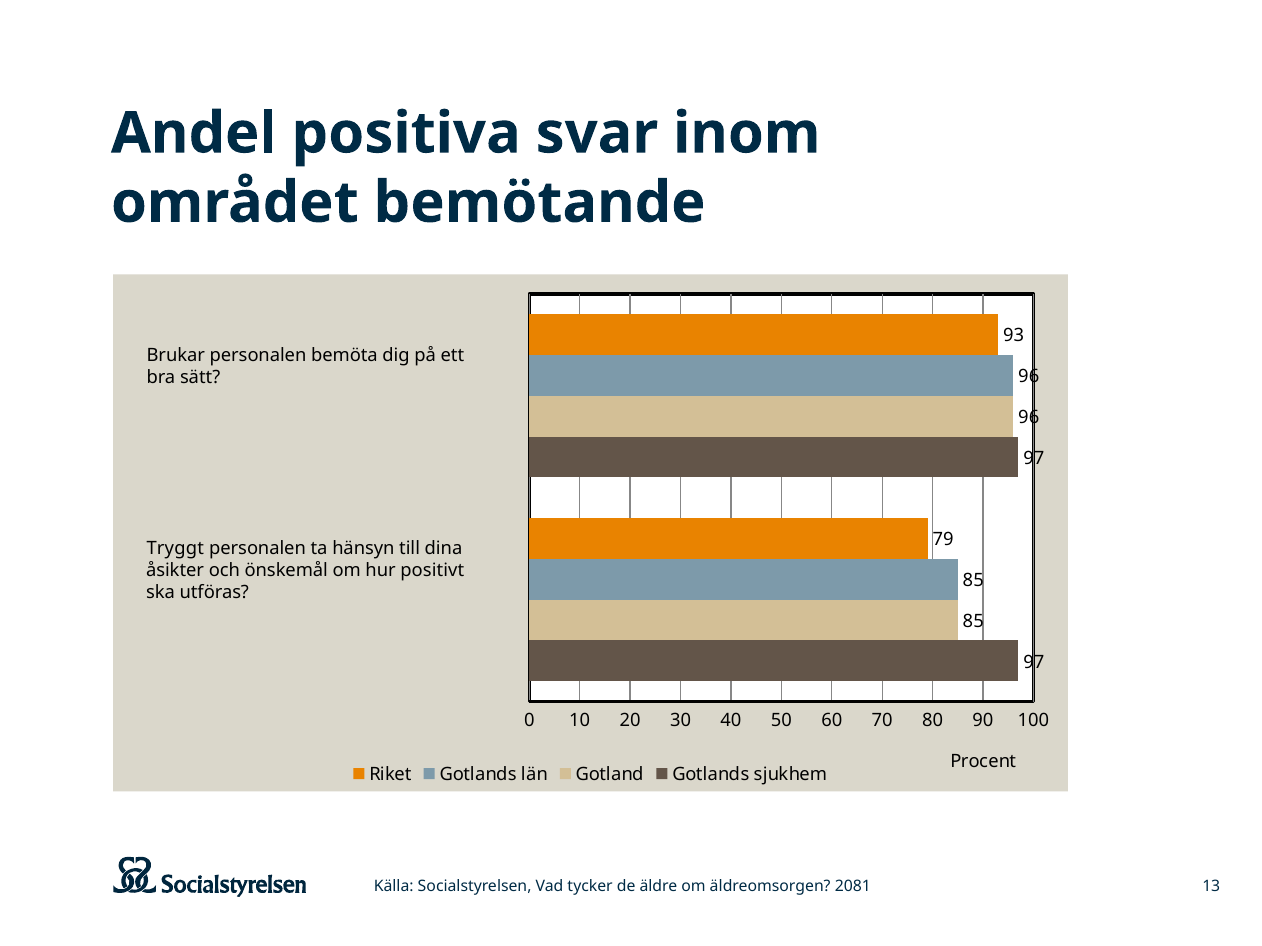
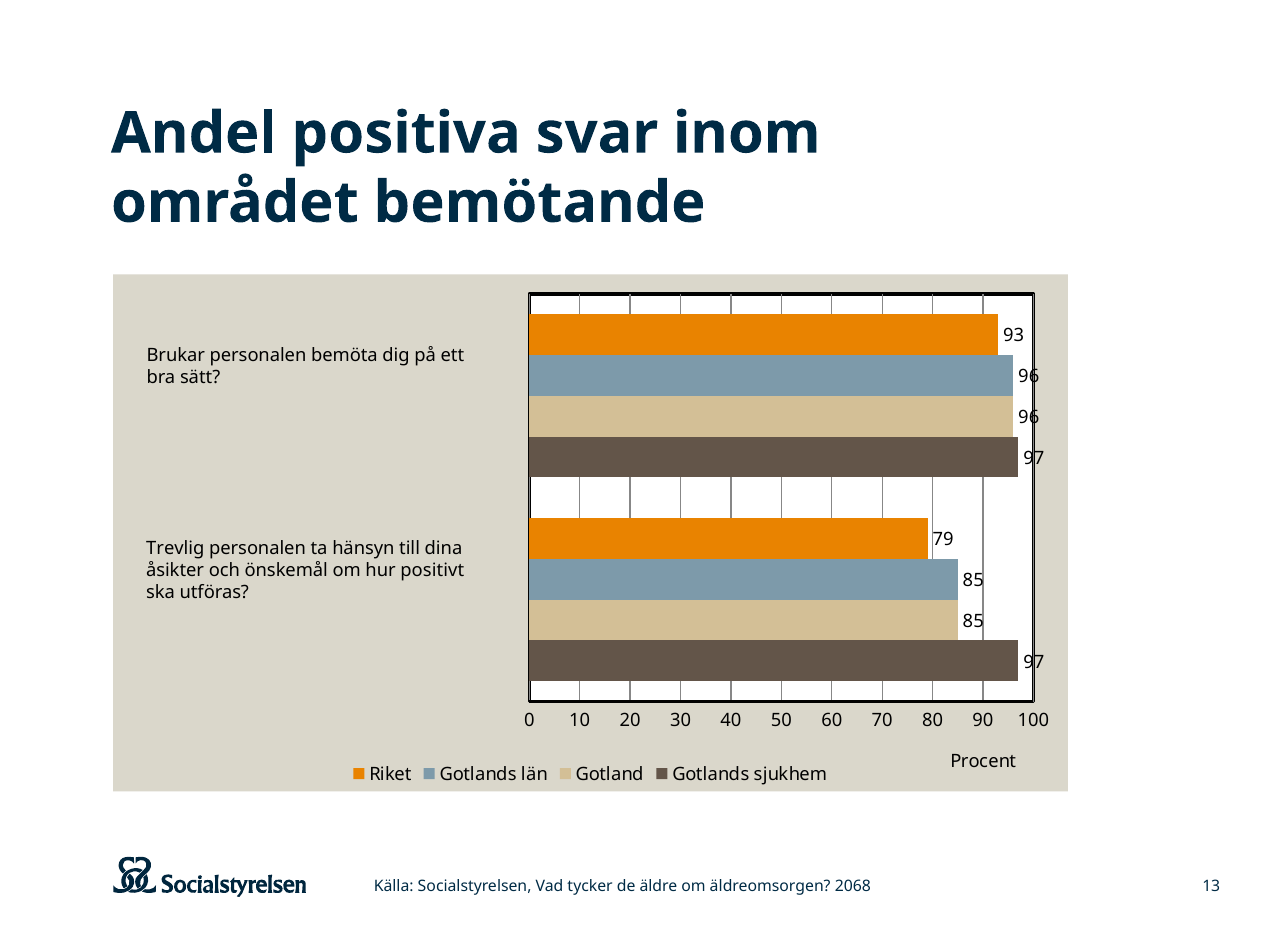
Tryggt: Tryggt -> Trevlig (175, 549)
2081: 2081 -> 2068 (853, 887)
